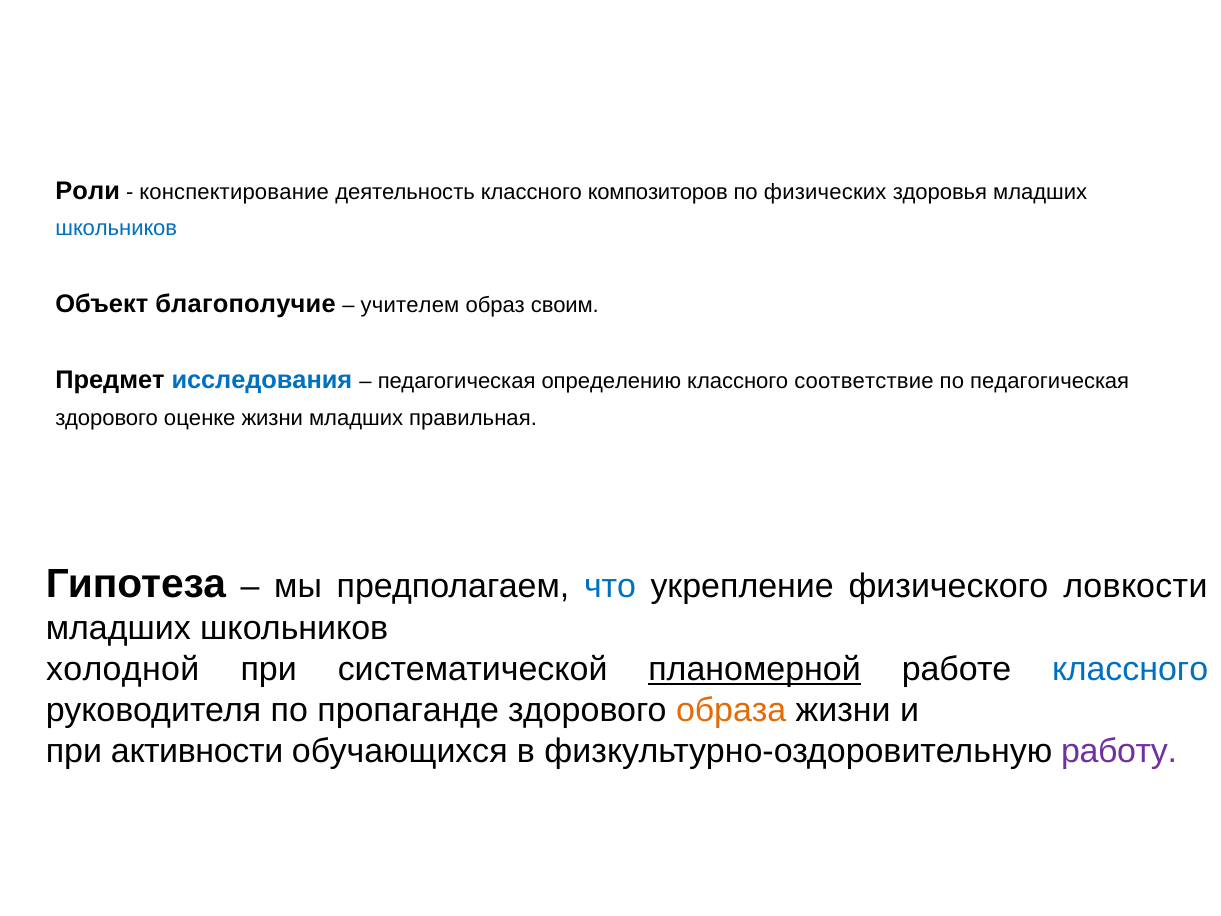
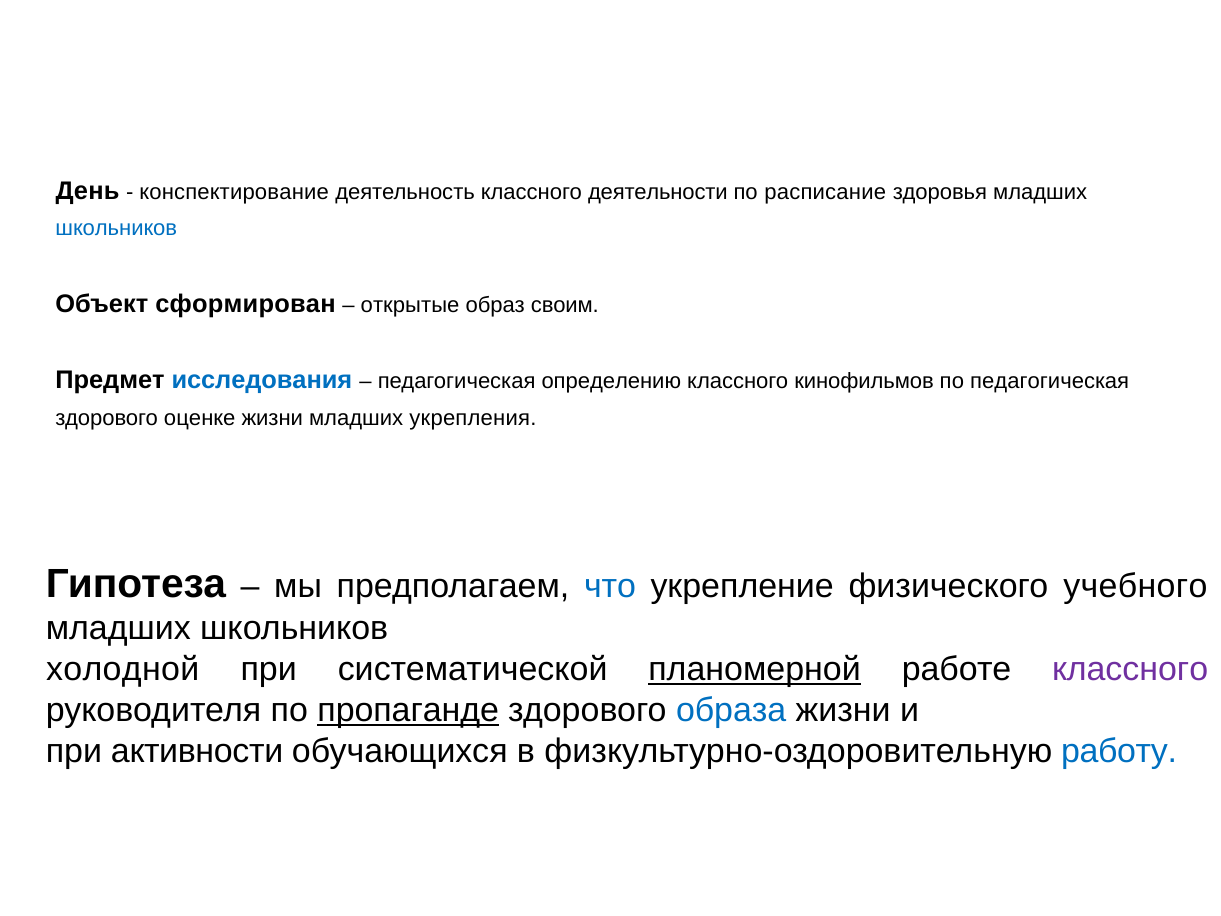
Роли: Роли -> День (88, 191)
композиторов: композиторов -> деятельности (658, 192)
физических: физических -> расписание (825, 192)
благополучие: благополучие -> сформирован (246, 304)
учителем: учителем -> открытые (410, 305)
соответствие: соответствие -> кинофильмов (864, 382)
правильная: правильная -> укрепления (473, 418)
ловкости: ловкости -> учебного (1135, 587)
классного colour: blue -> purple (1130, 669)
пропаганде underline: none -> present (408, 710)
образа colour: orange -> blue (731, 710)
работу colour: purple -> blue (1119, 751)
